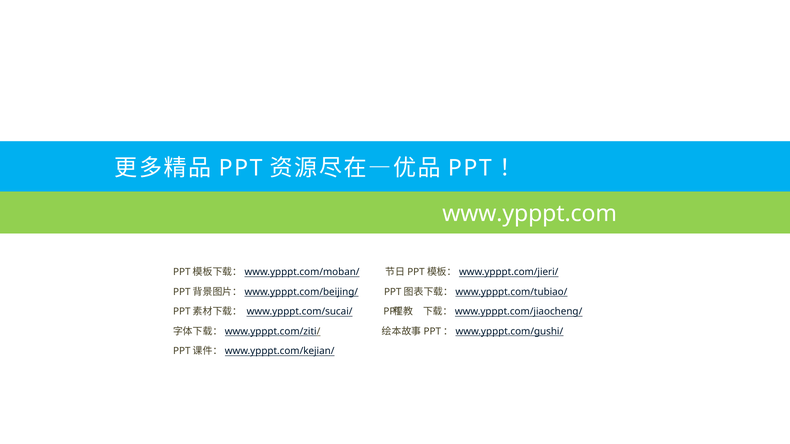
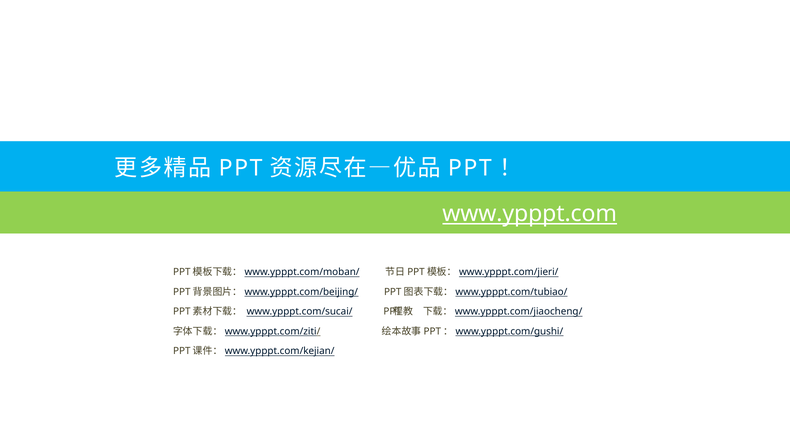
www.ypppt.com underline: none -> present (530, 214)
